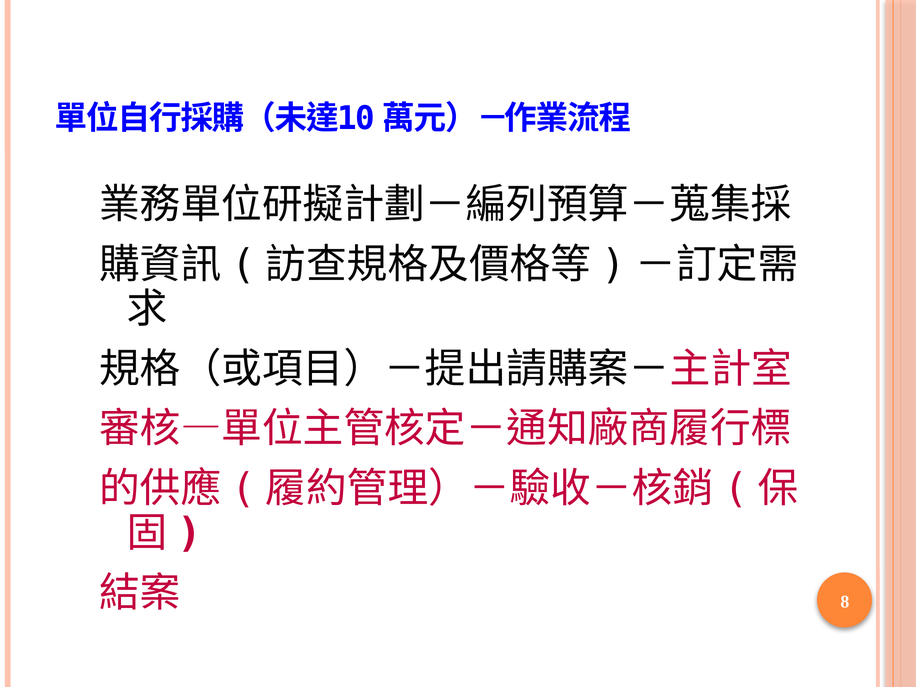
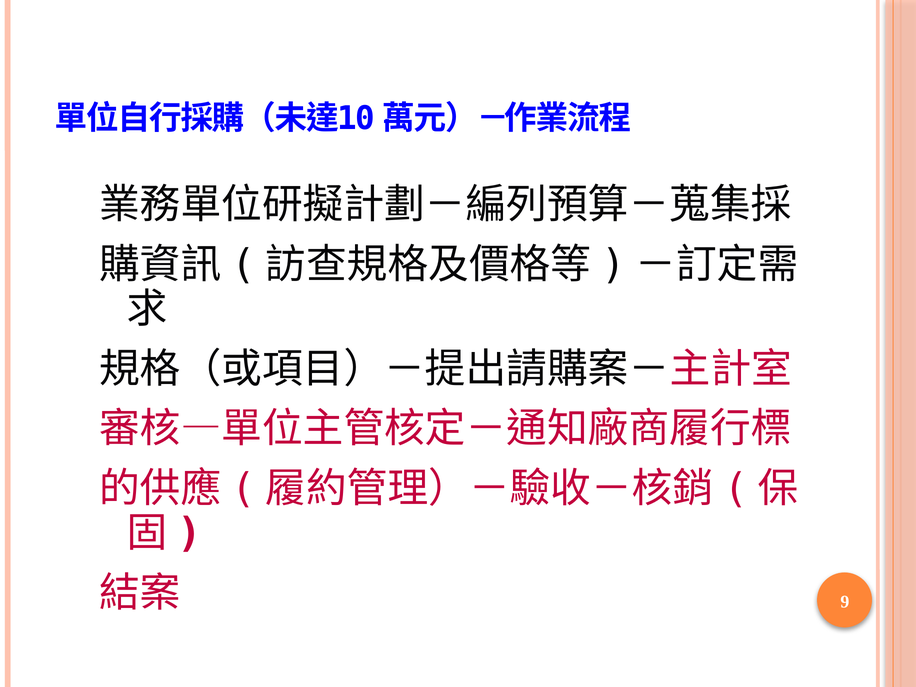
8: 8 -> 9 (845, 602)
